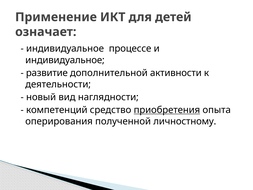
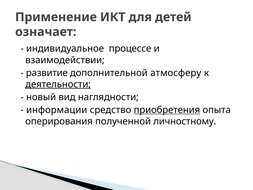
индивидуальное: индивидуальное -> взаимодействии (65, 60)
активности: активности -> атмосферу (176, 73)
деятельности underline: none -> present (58, 84)
компетенций: компетенций -> информации (57, 110)
